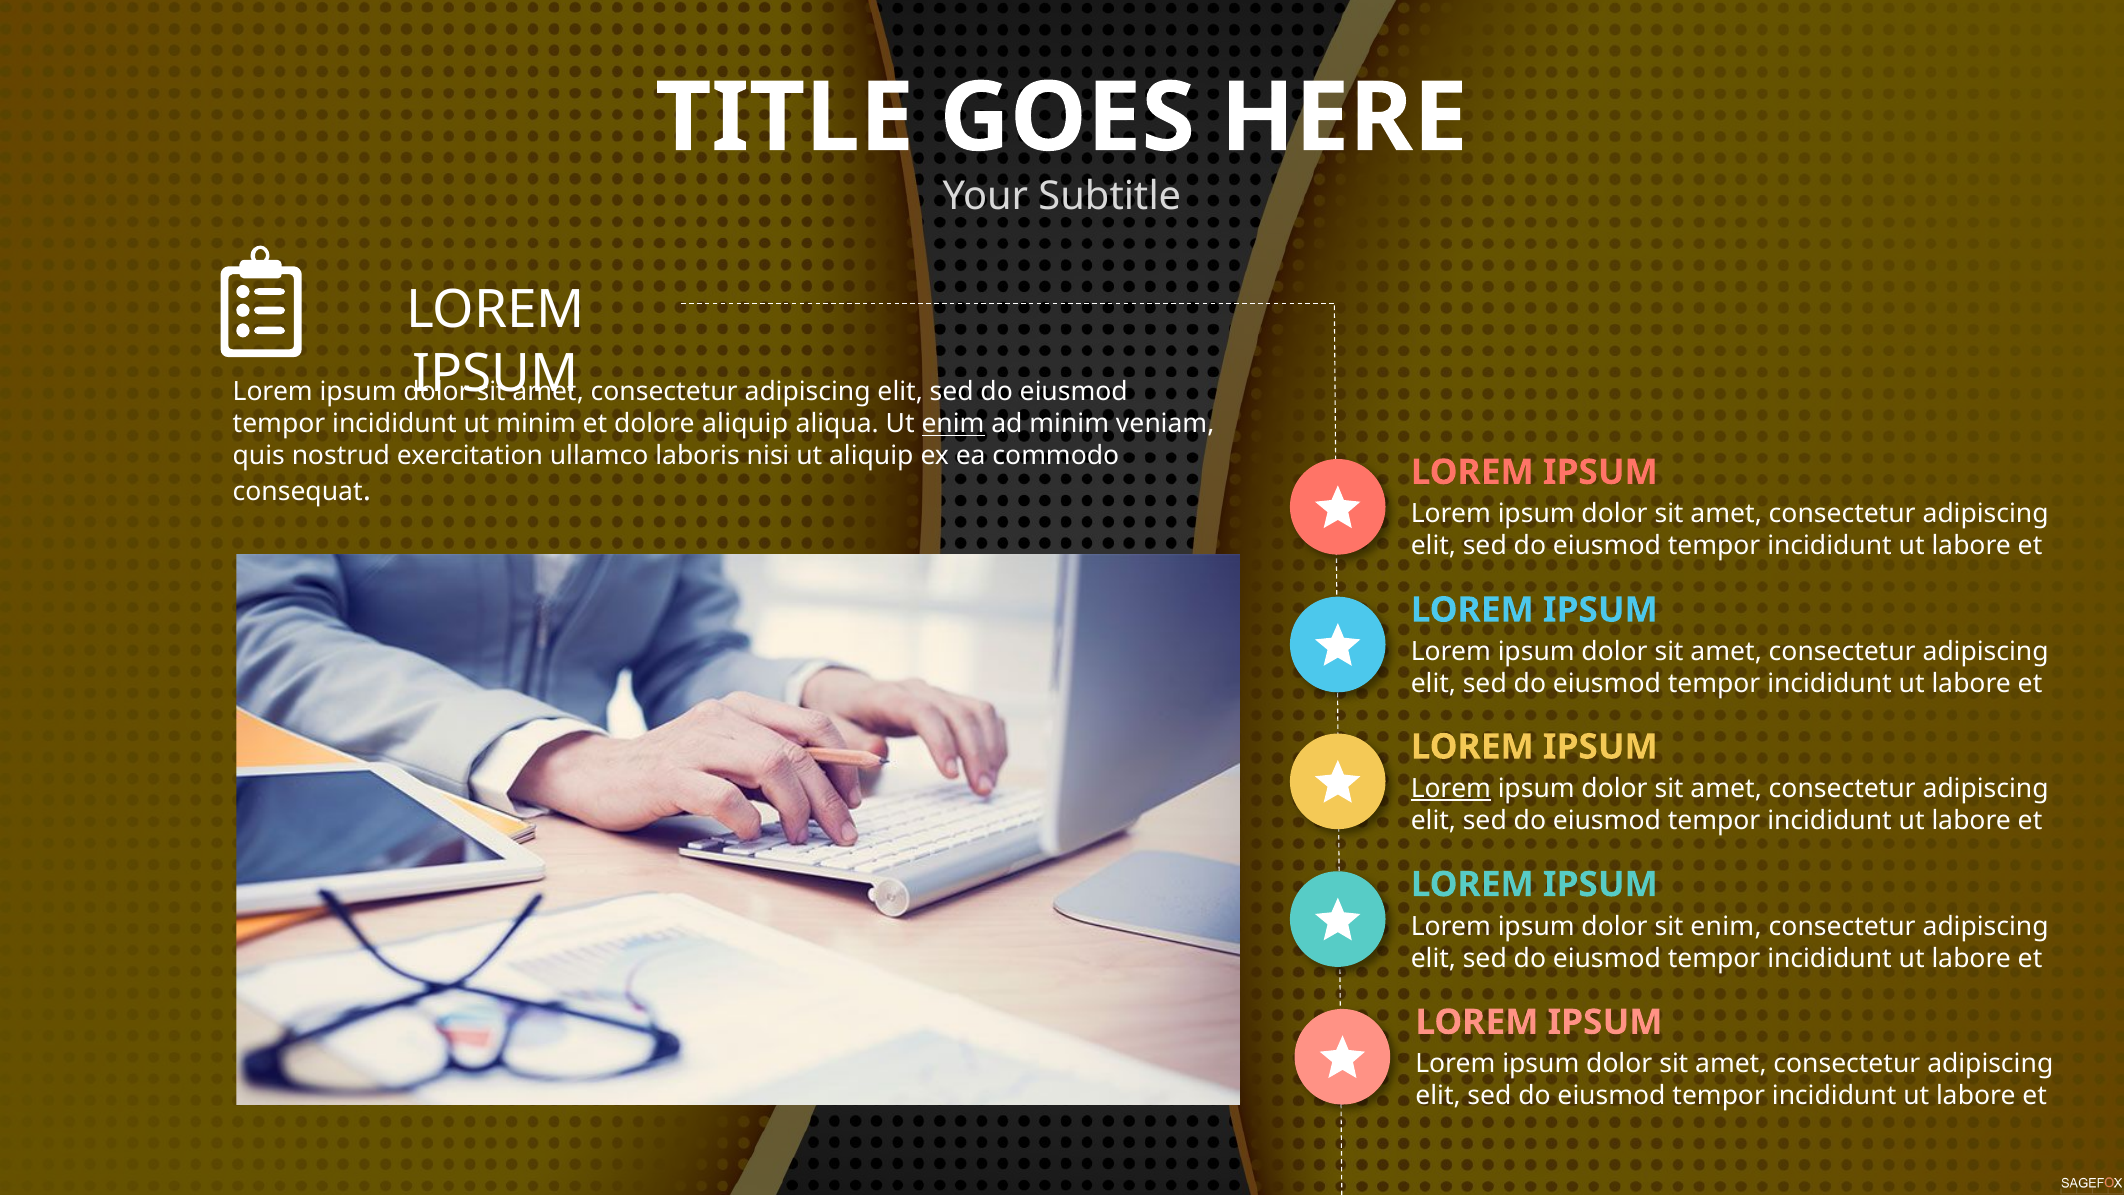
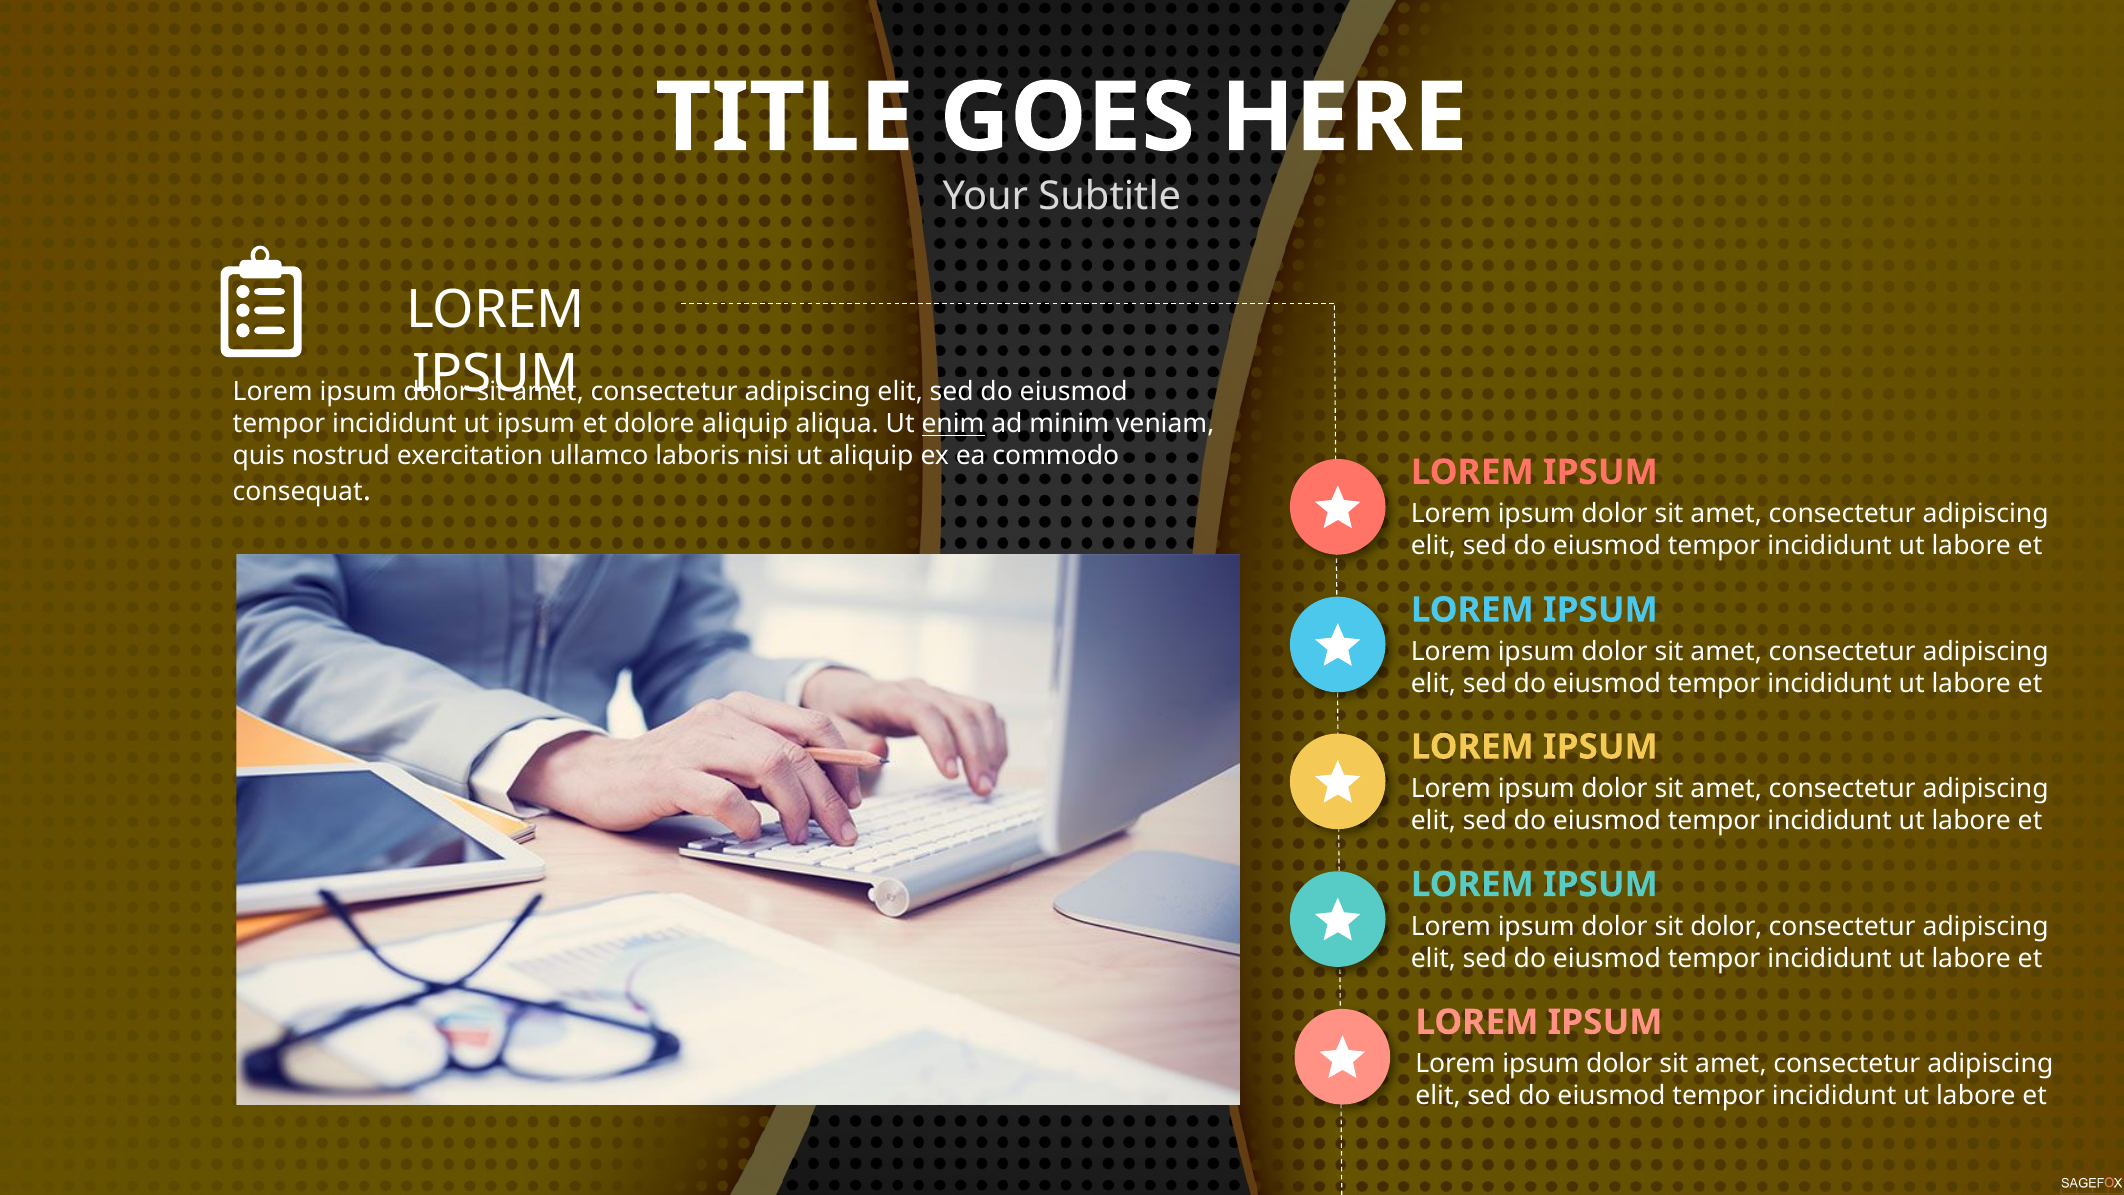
ut minim: minim -> ipsum (536, 424)
Lorem underline: present -> none (1451, 789)
sit enim: enim -> dolor (1726, 926)
